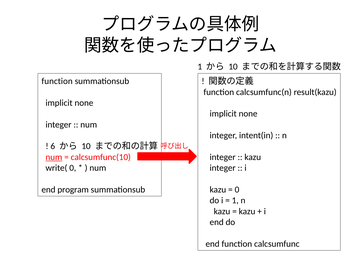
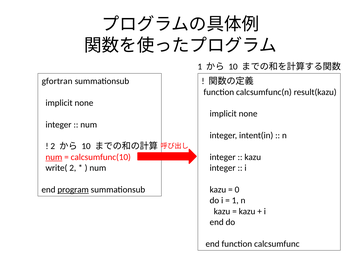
function: function -> gfortran (57, 81)
6: 6 -> 2 (53, 146)
write( 0: 0 -> 2 (73, 168)
program underline: none -> present (73, 189)
